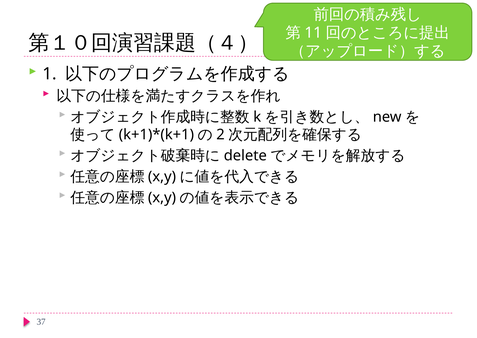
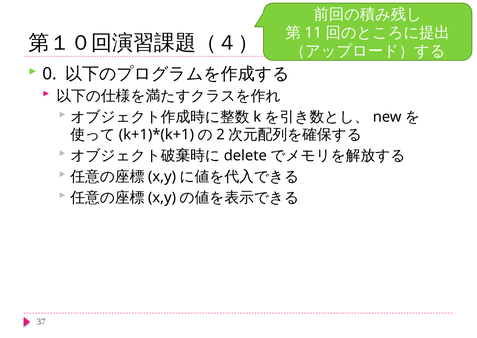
1: 1 -> 0 (50, 74)
